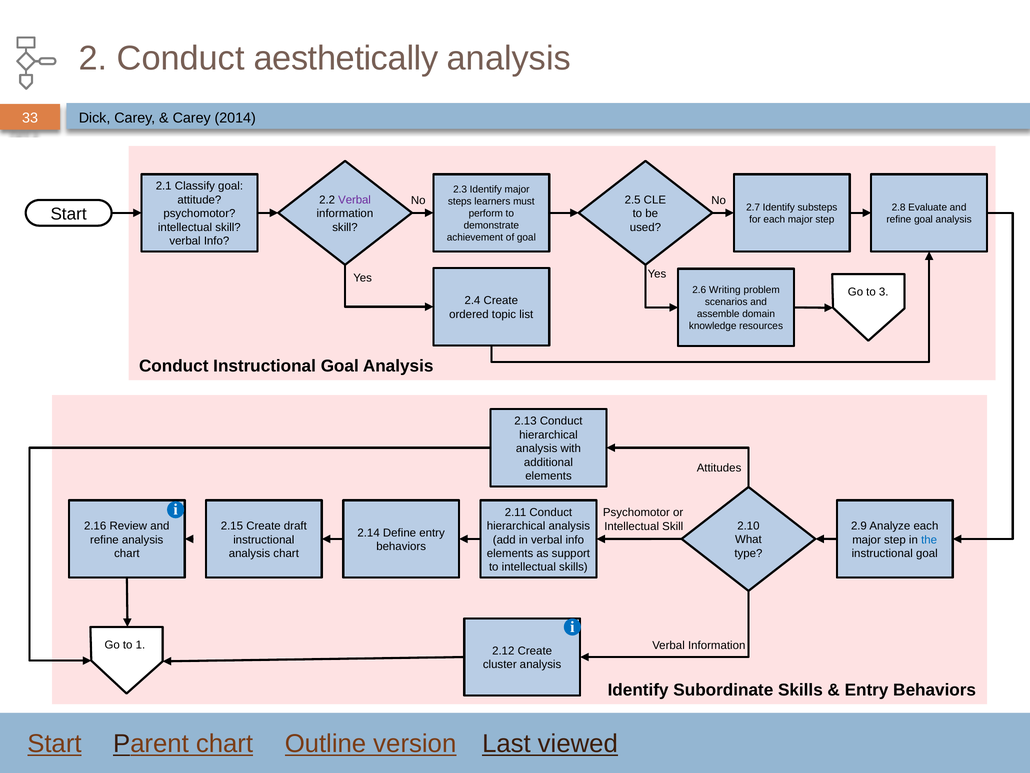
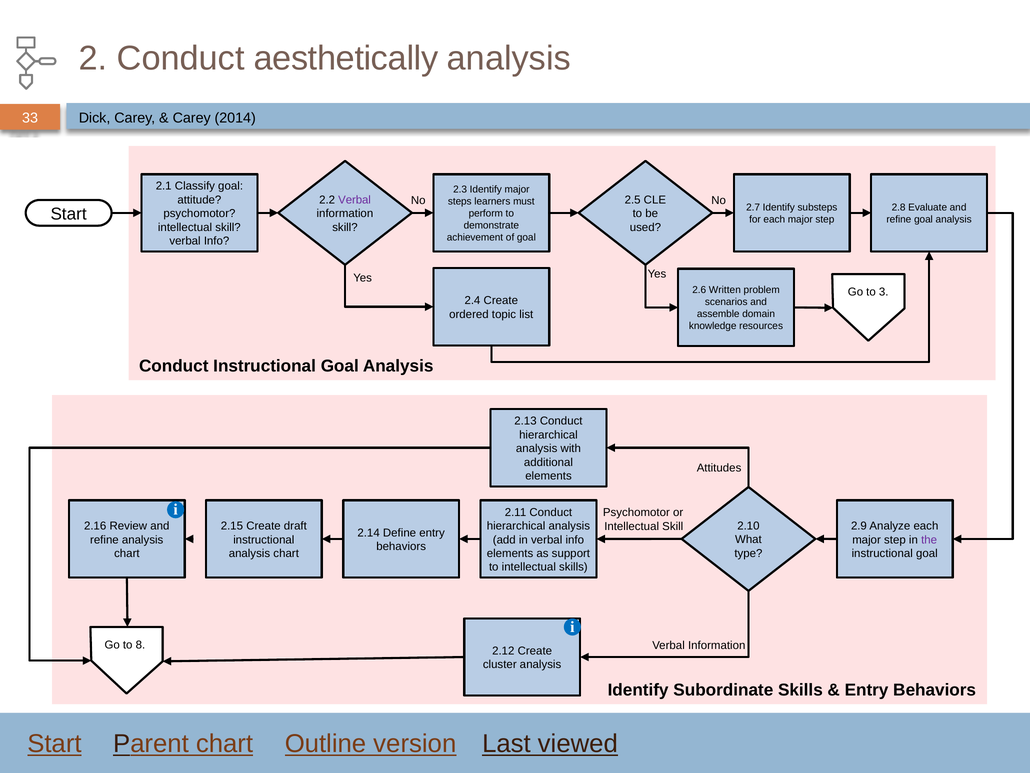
Writing: Writing -> Written (725, 290)
the colour: blue -> purple (929, 539)
1: 1 -> 8 (140, 645)
